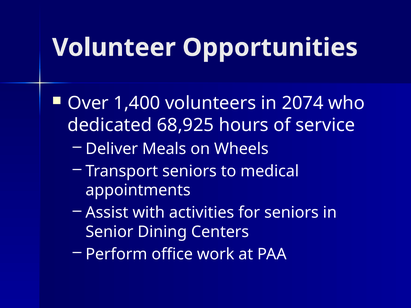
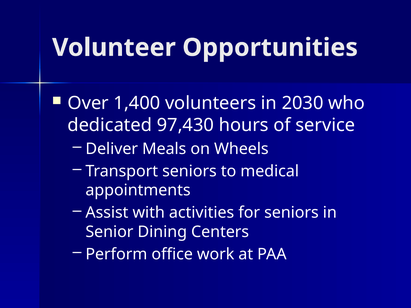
2074: 2074 -> 2030 (303, 103)
68,925: 68,925 -> 97,430 (185, 125)
